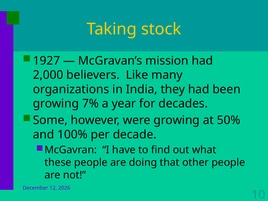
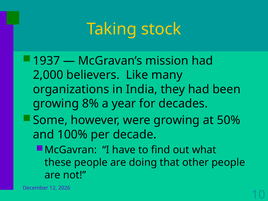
1927: 1927 -> 1937 (46, 61)
7%: 7% -> 8% (90, 104)
